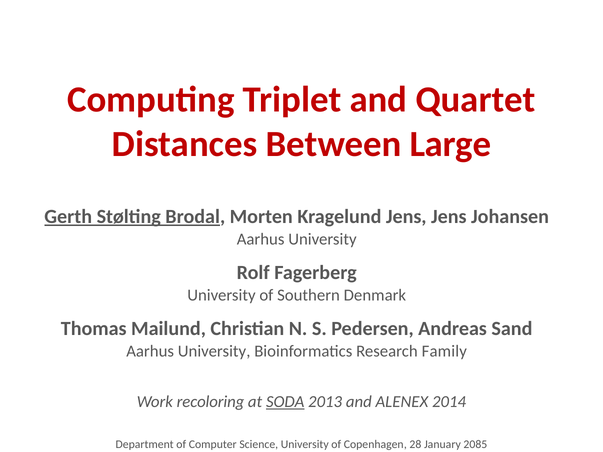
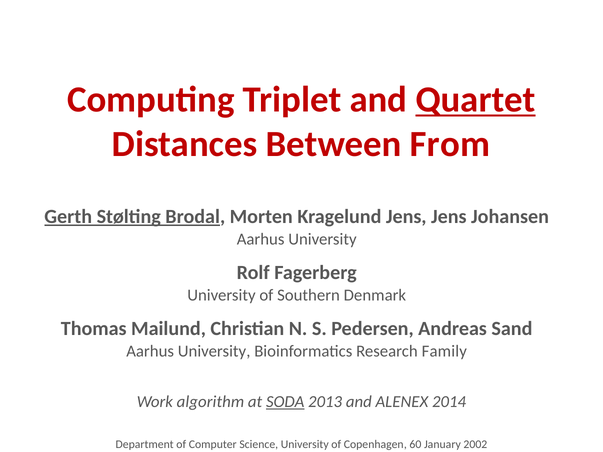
Quartet underline: none -> present (475, 100)
Large: Large -> From (450, 144)
recoloring: recoloring -> algorithm (210, 402)
28: 28 -> 60 (415, 445)
2085: 2085 -> 2002 (475, 445)
